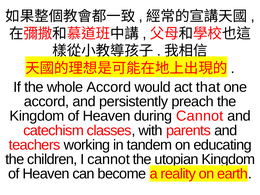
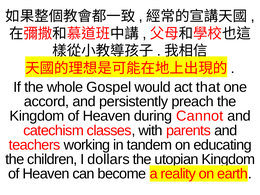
whole Accord: Accord -> Gospel (109, 87)
I cannot: cannot -> dollars (108, 159)
